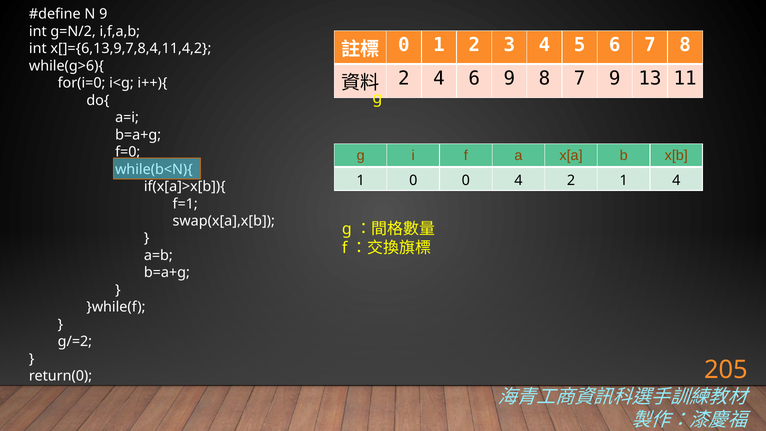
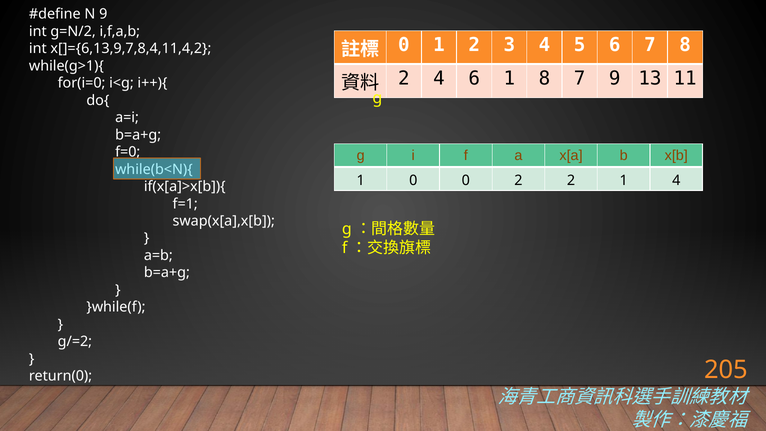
while(g>6){: while(g>6){ -> while(g>1){ (66, 66)
6 9: 9 -> 1 (509, 79)
0 4: 4 -> 2 (518, 181)
